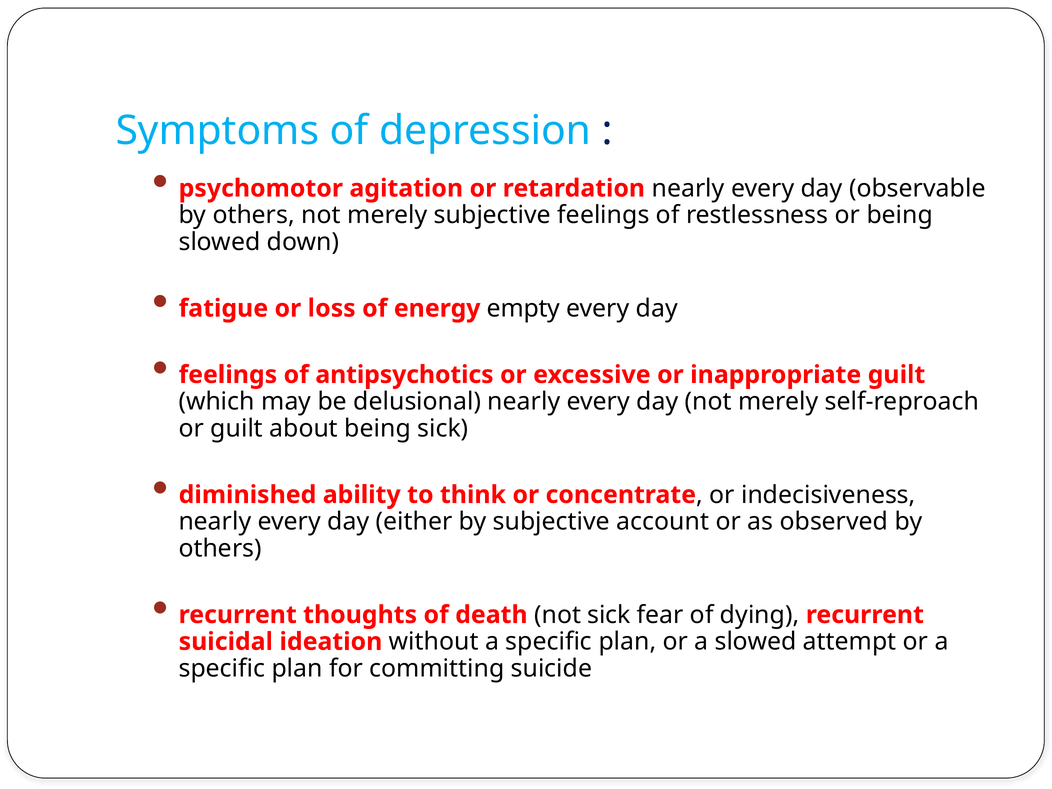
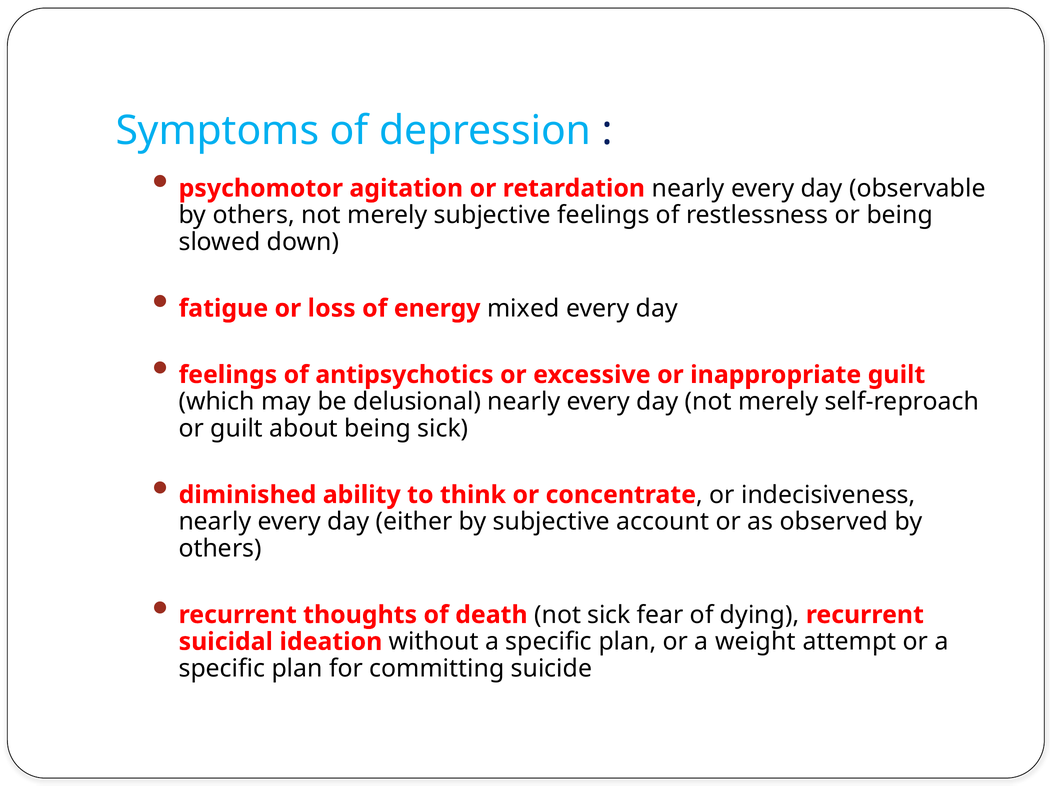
empty: empty -> mixed (523, 308)
a slowed: slowed -> weight (755, 642)
